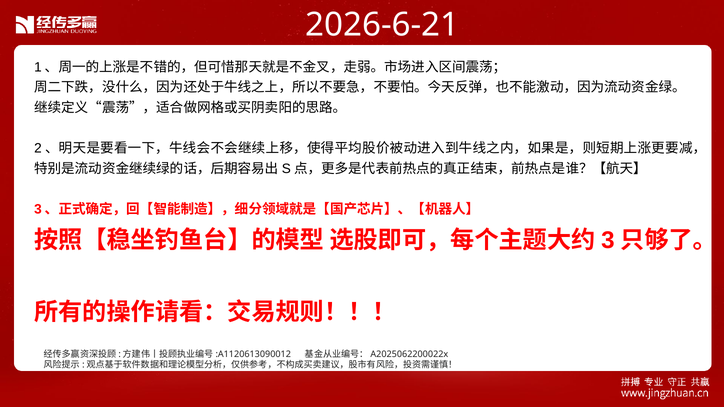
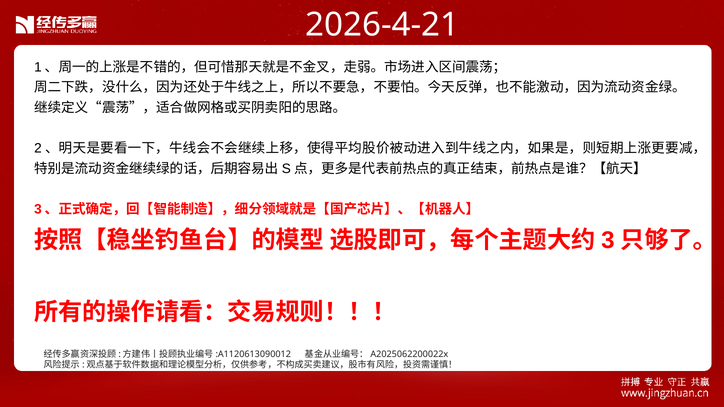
2026-6-21: 2026-6-21 -> 2026-4-21 (382, 25)
